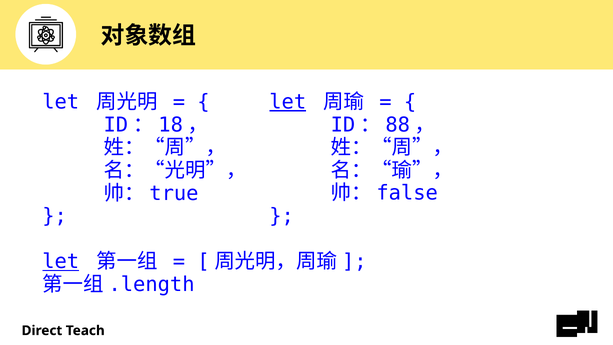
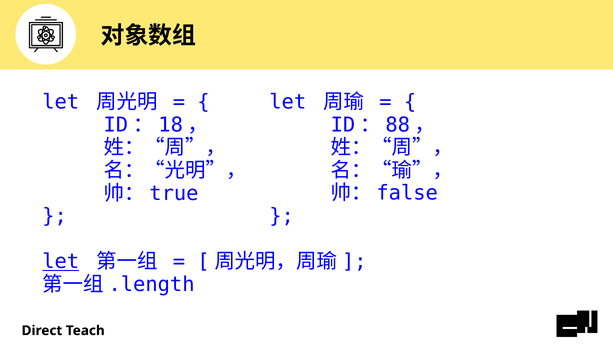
let underline: present -> none (288, 102)
